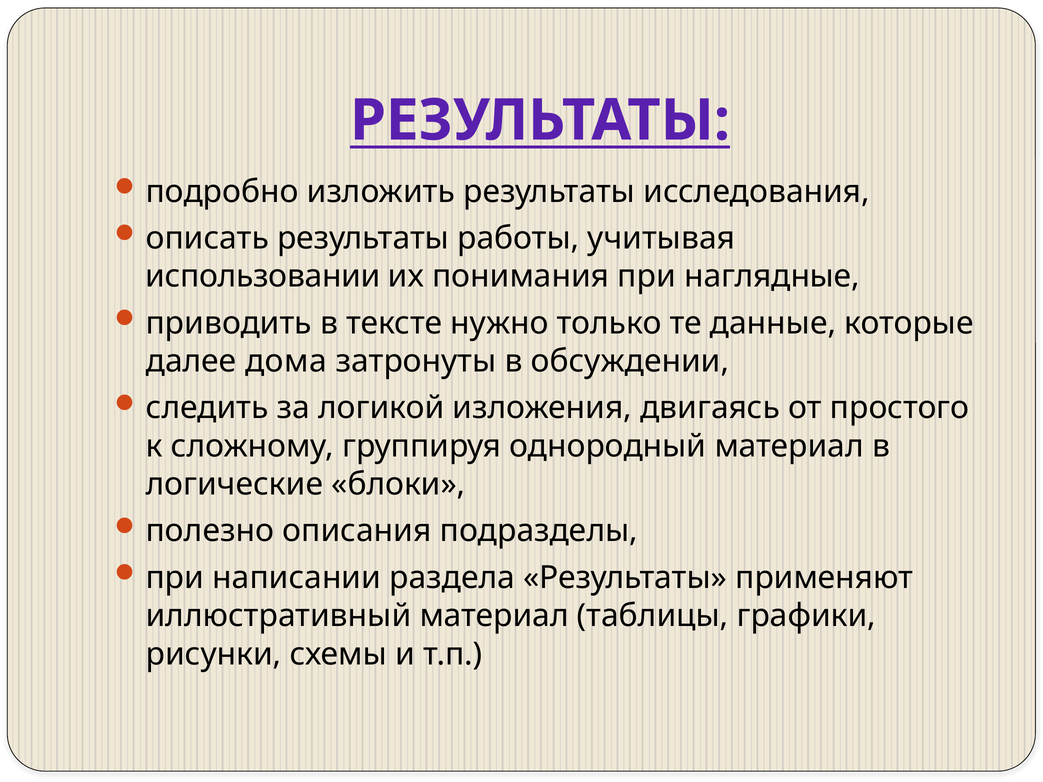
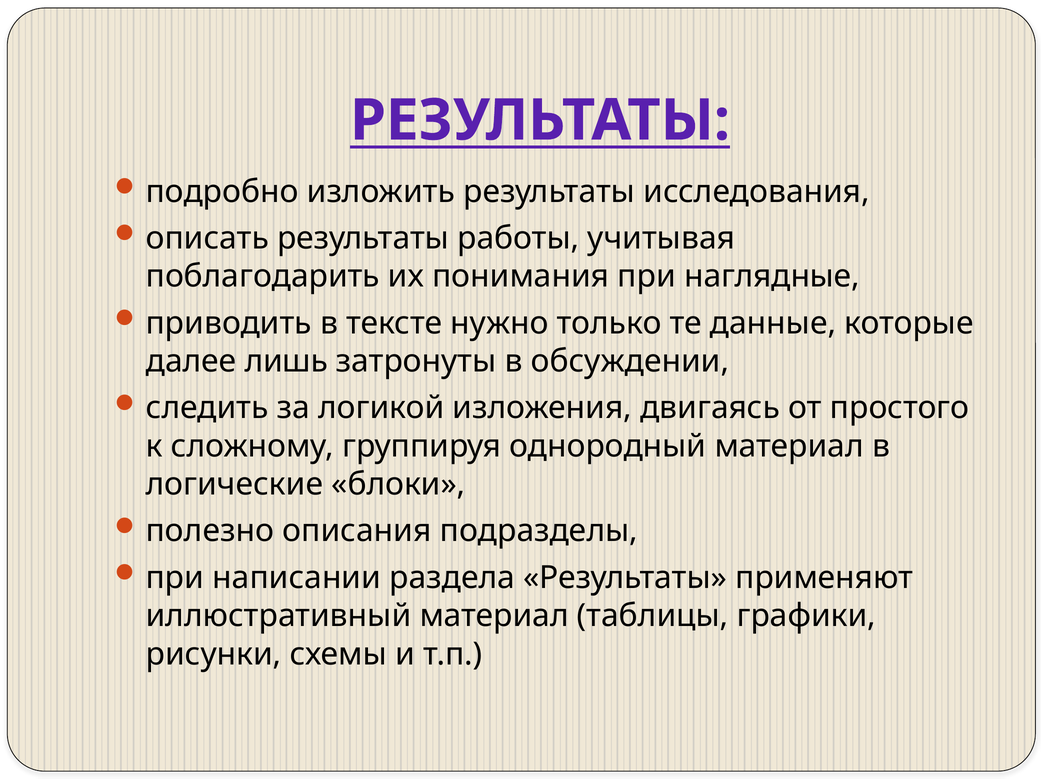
использовании: использовании -> поблагодарить (263, 277)
дома: дома -> лишь (286, 361)
